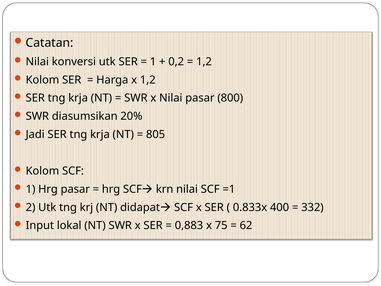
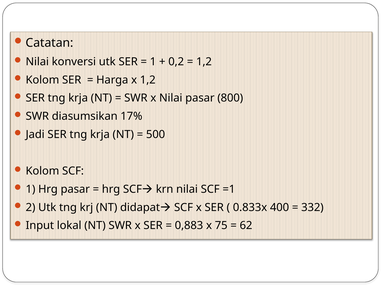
20%: 20% -> 17% (131, 116)
805: 805 -> 500 (156, 134)
